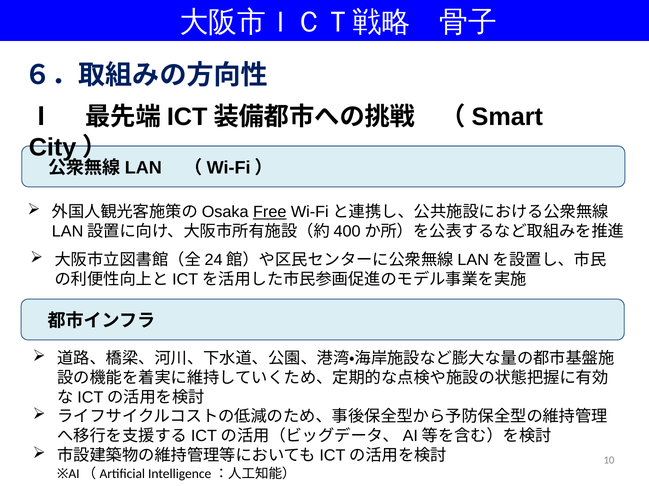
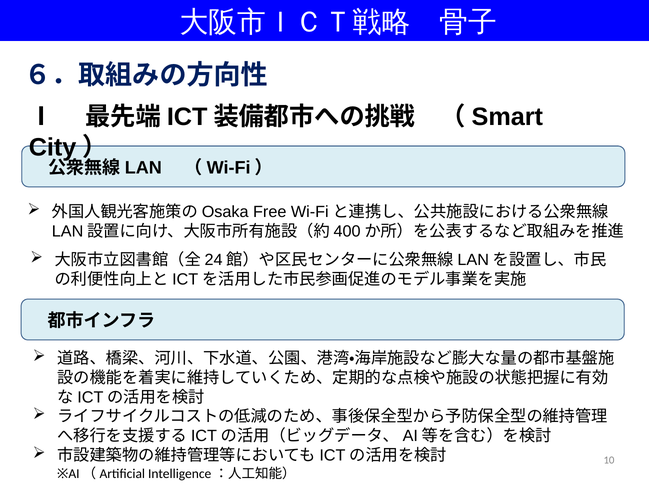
Free underline: present -> none (270, 212)
